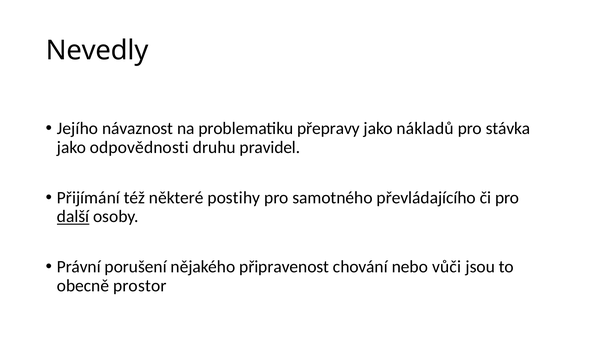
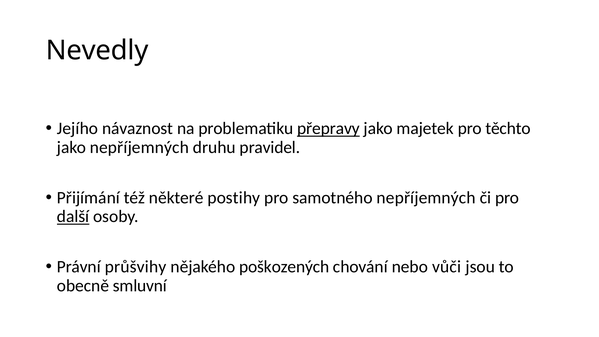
přepravy underline: none -> present (328, 128)
nákladů: nákladů -> majetek (425, 128)
stávka: stávka -> těchto (508, 128)
jako odpovědnosti: odpovědnosti -> nepříjemných (139, 147)
samotného převládajícího: převládajícího -> nepříjemných (426, 198)
porušení: porušení -> průšvihy (136, 267)
připravenost: připravenost -> poškozených (284, 267)
prostor: prostor -> smluvní (140, 286)
